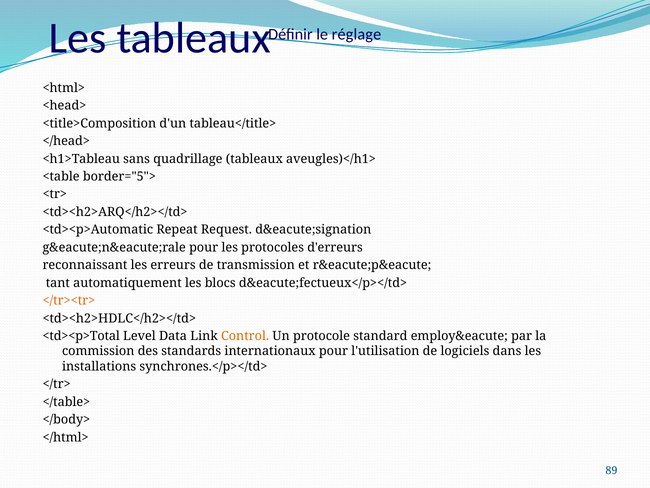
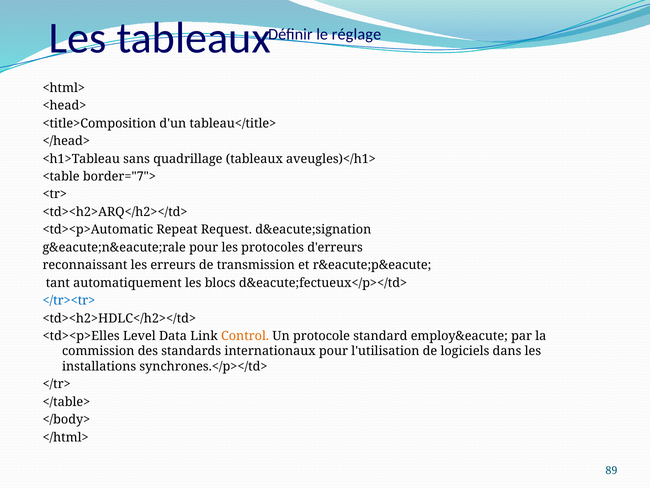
border="5">: border="5"> -> border="7"> (119, 176)
</tr><tr> colour: orange -> blue (69, 300)
<td><p>Total: <td><p>Total -> <td><p>Elles (81, 336)
